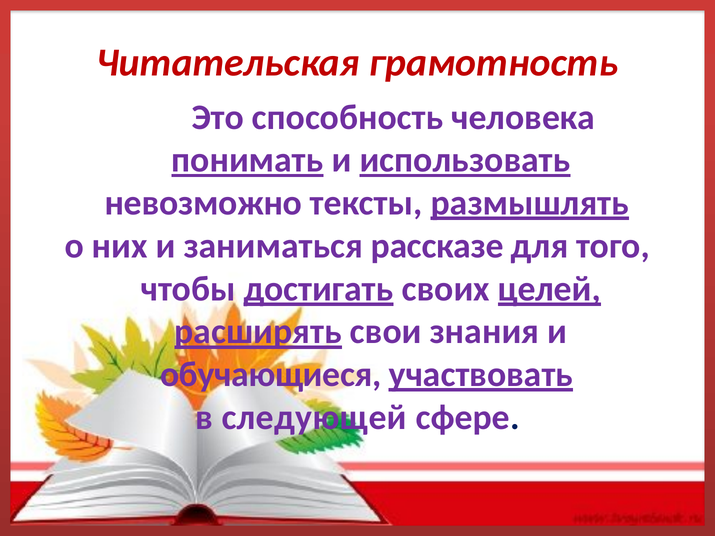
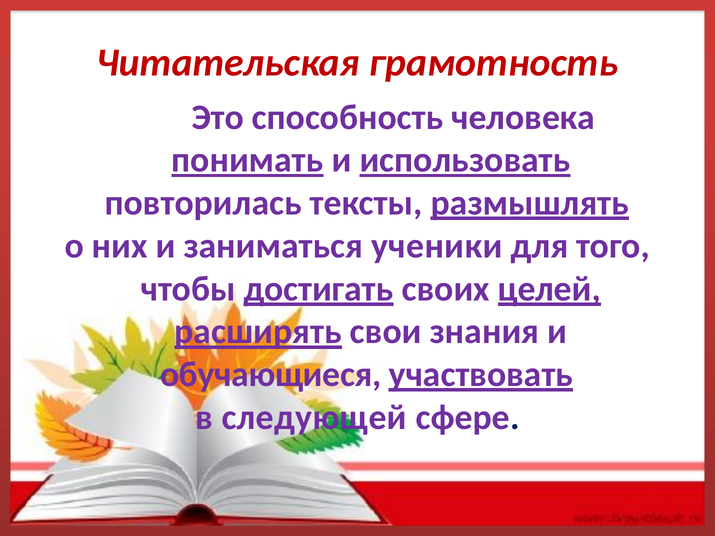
невозможно: невозможно -> повторилась (203, 203)
рассказе: рассказе -> ученики (437, 246)
